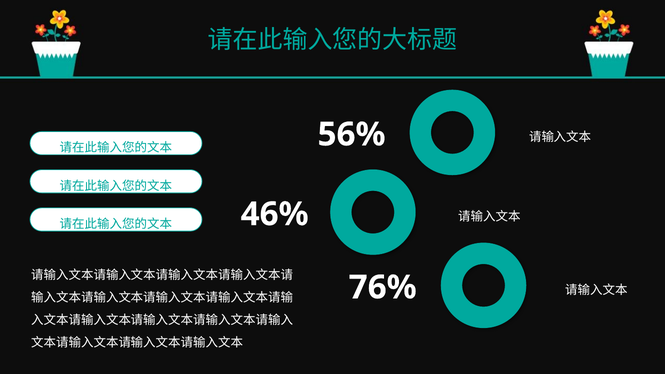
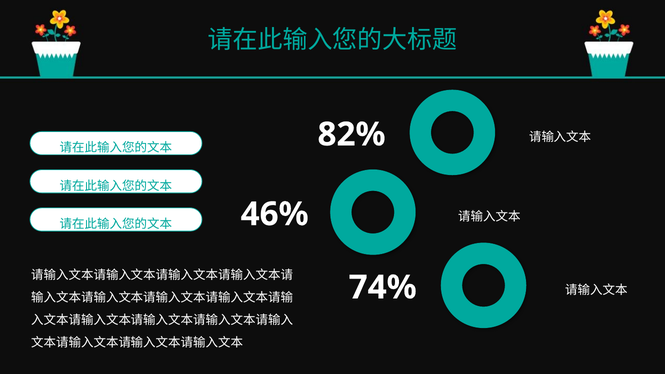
56%: 56% -> 82% (352, 134)
76%: 76% -> 74% (383, 287)
